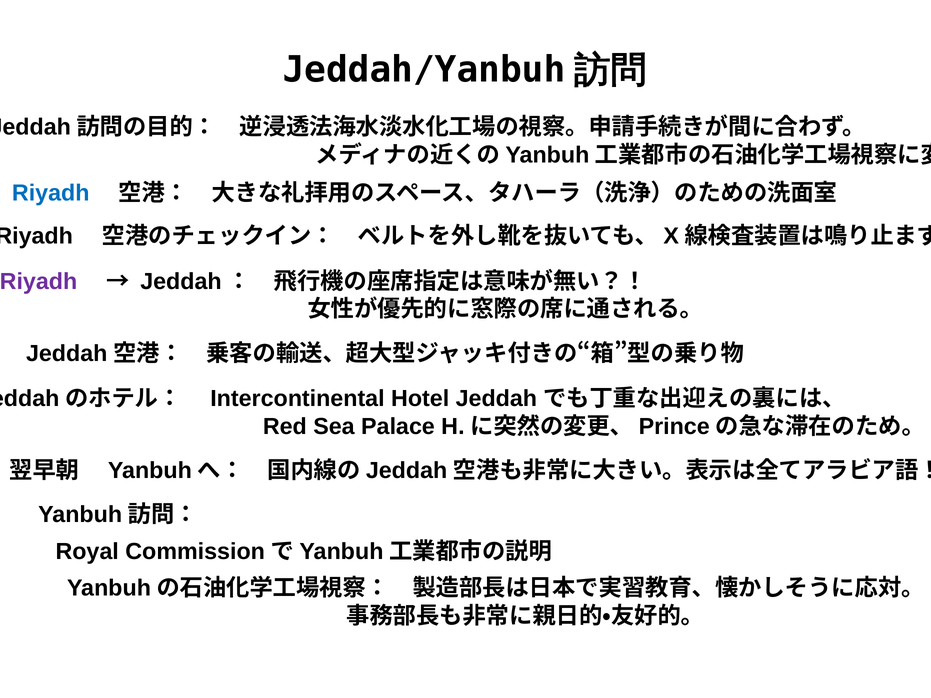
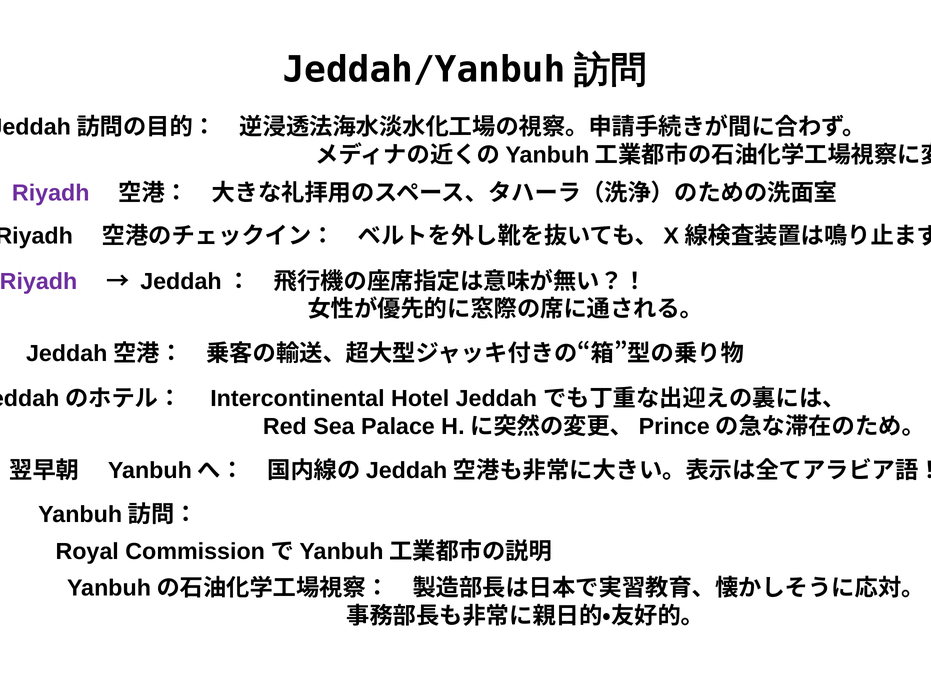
Riyadh colour: blue -> purple (51, 193)
